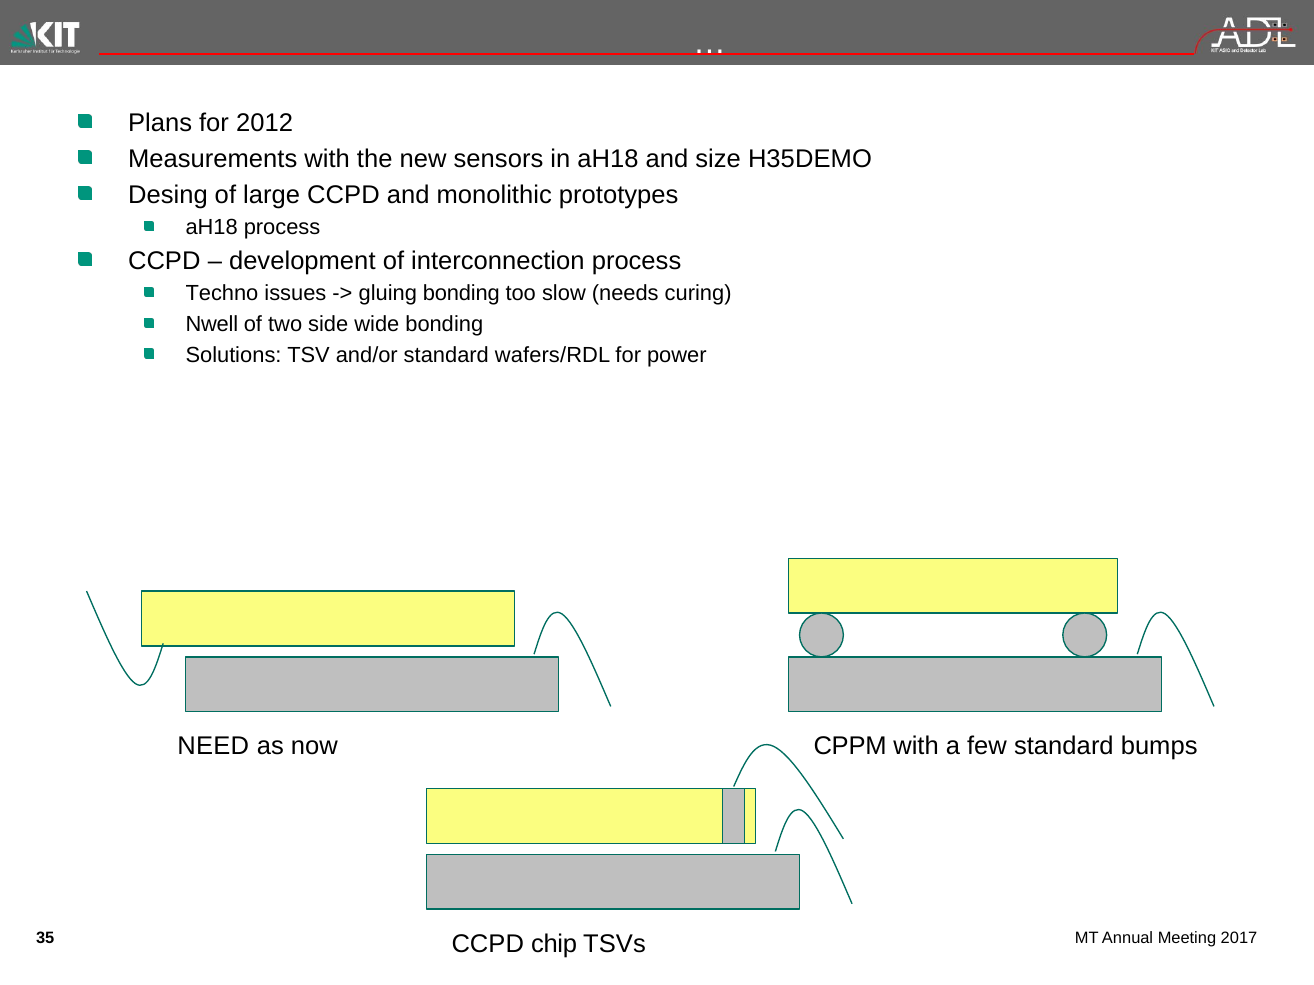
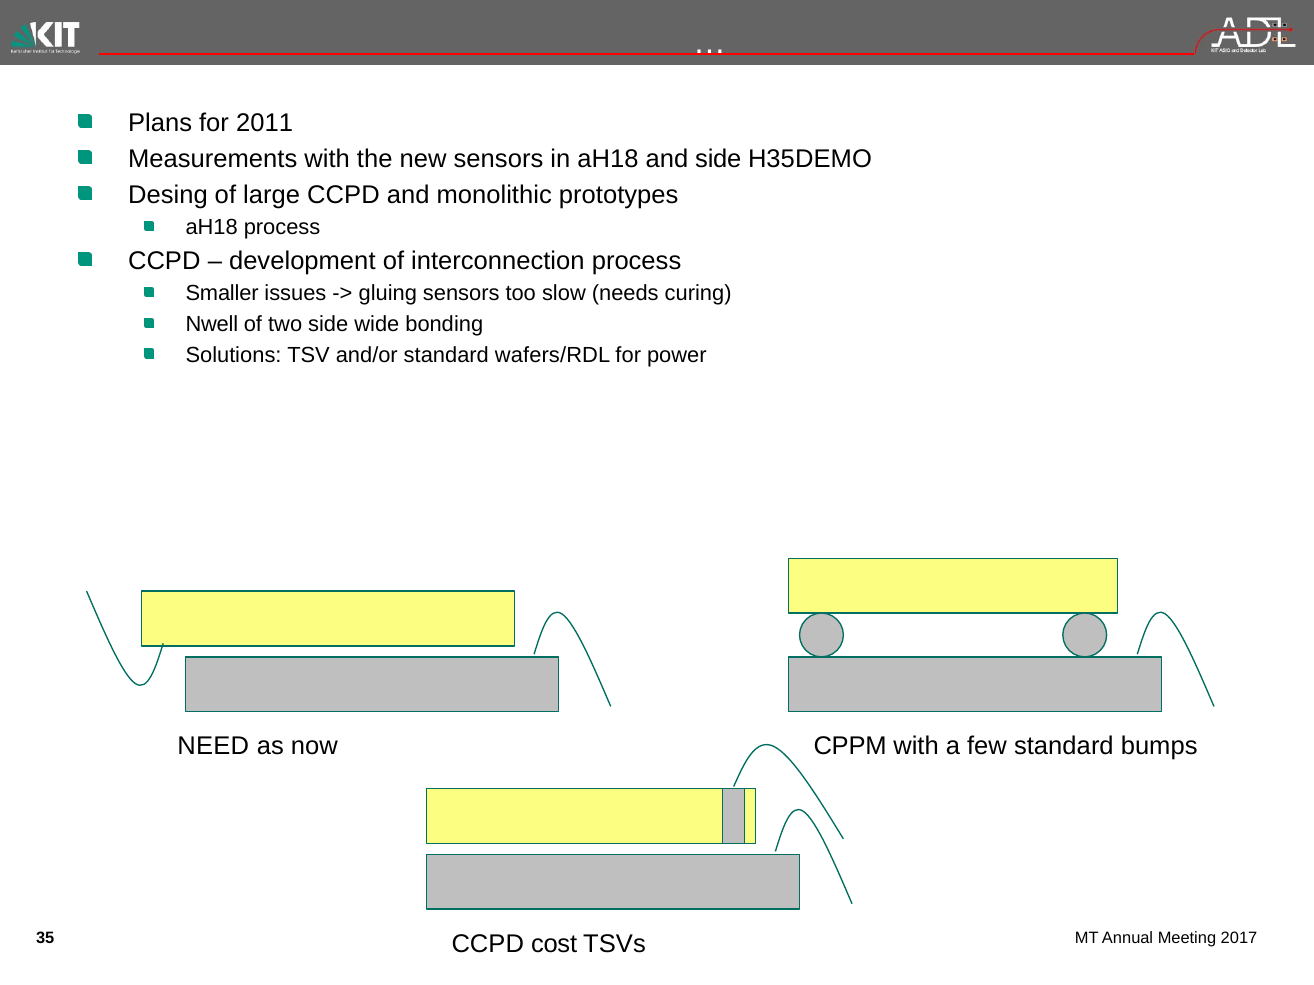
2012: 2012 -> 2011 (265, 123)
and size: size -> side (718, 159)
Techno: Techno -> Smaller (222, 294)
gluing bonding: bonding -> sensors (461, 294)
chip: chip -> cost (554, 944)
